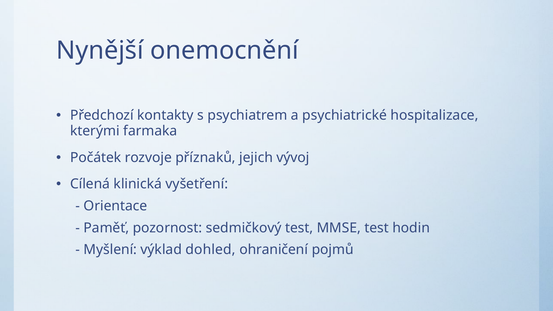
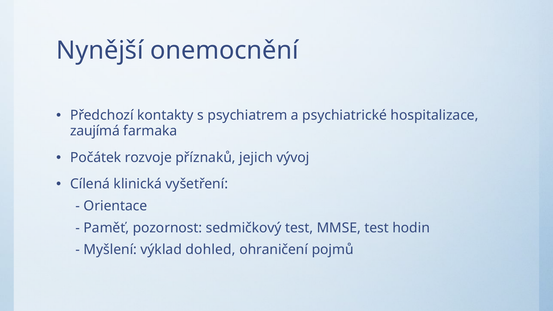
kterými: kterými -> zaujímá (95, 131)
